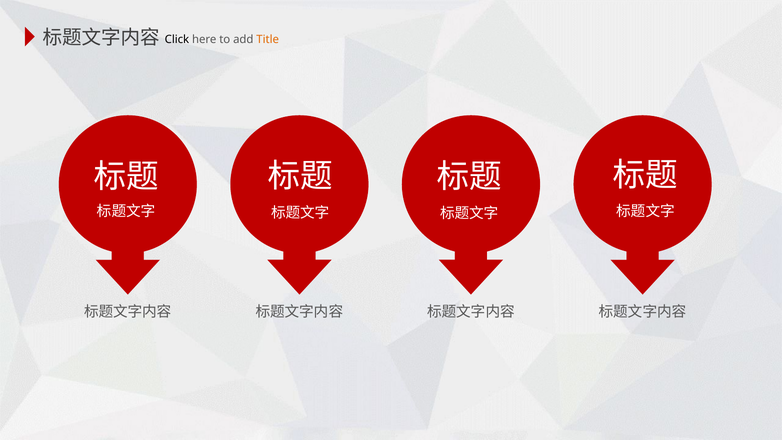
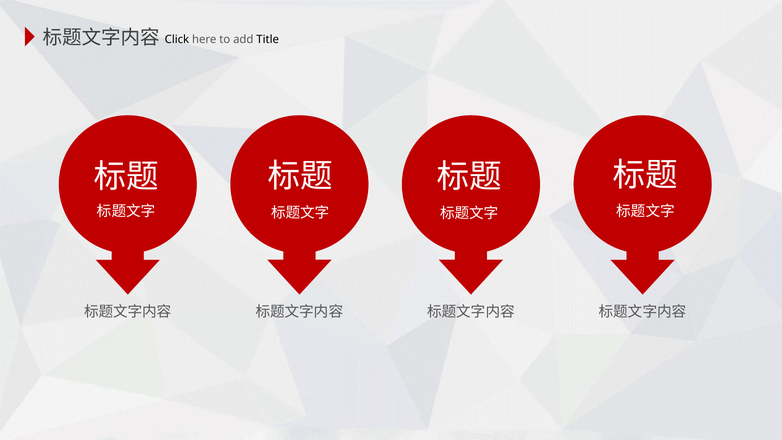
Title colour: orange -> black (268, 39)
